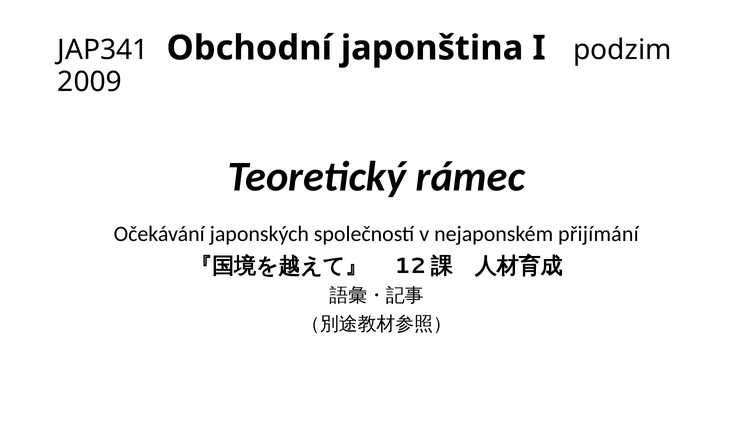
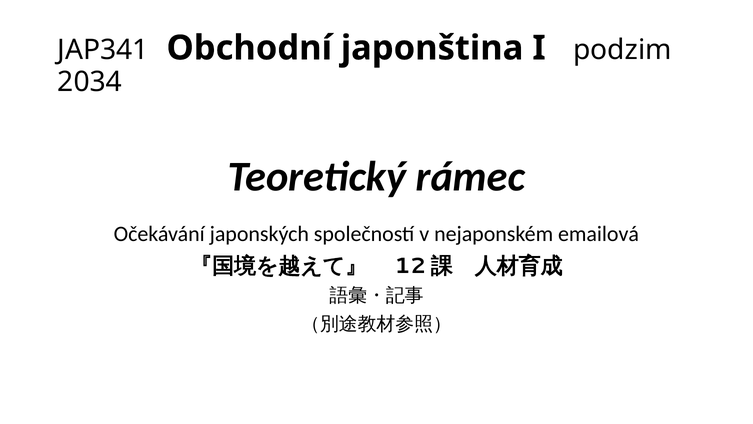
2009: 2009 -> 2034 (90, 82)
přijímání: přijímání -> emailová (598, 234)
